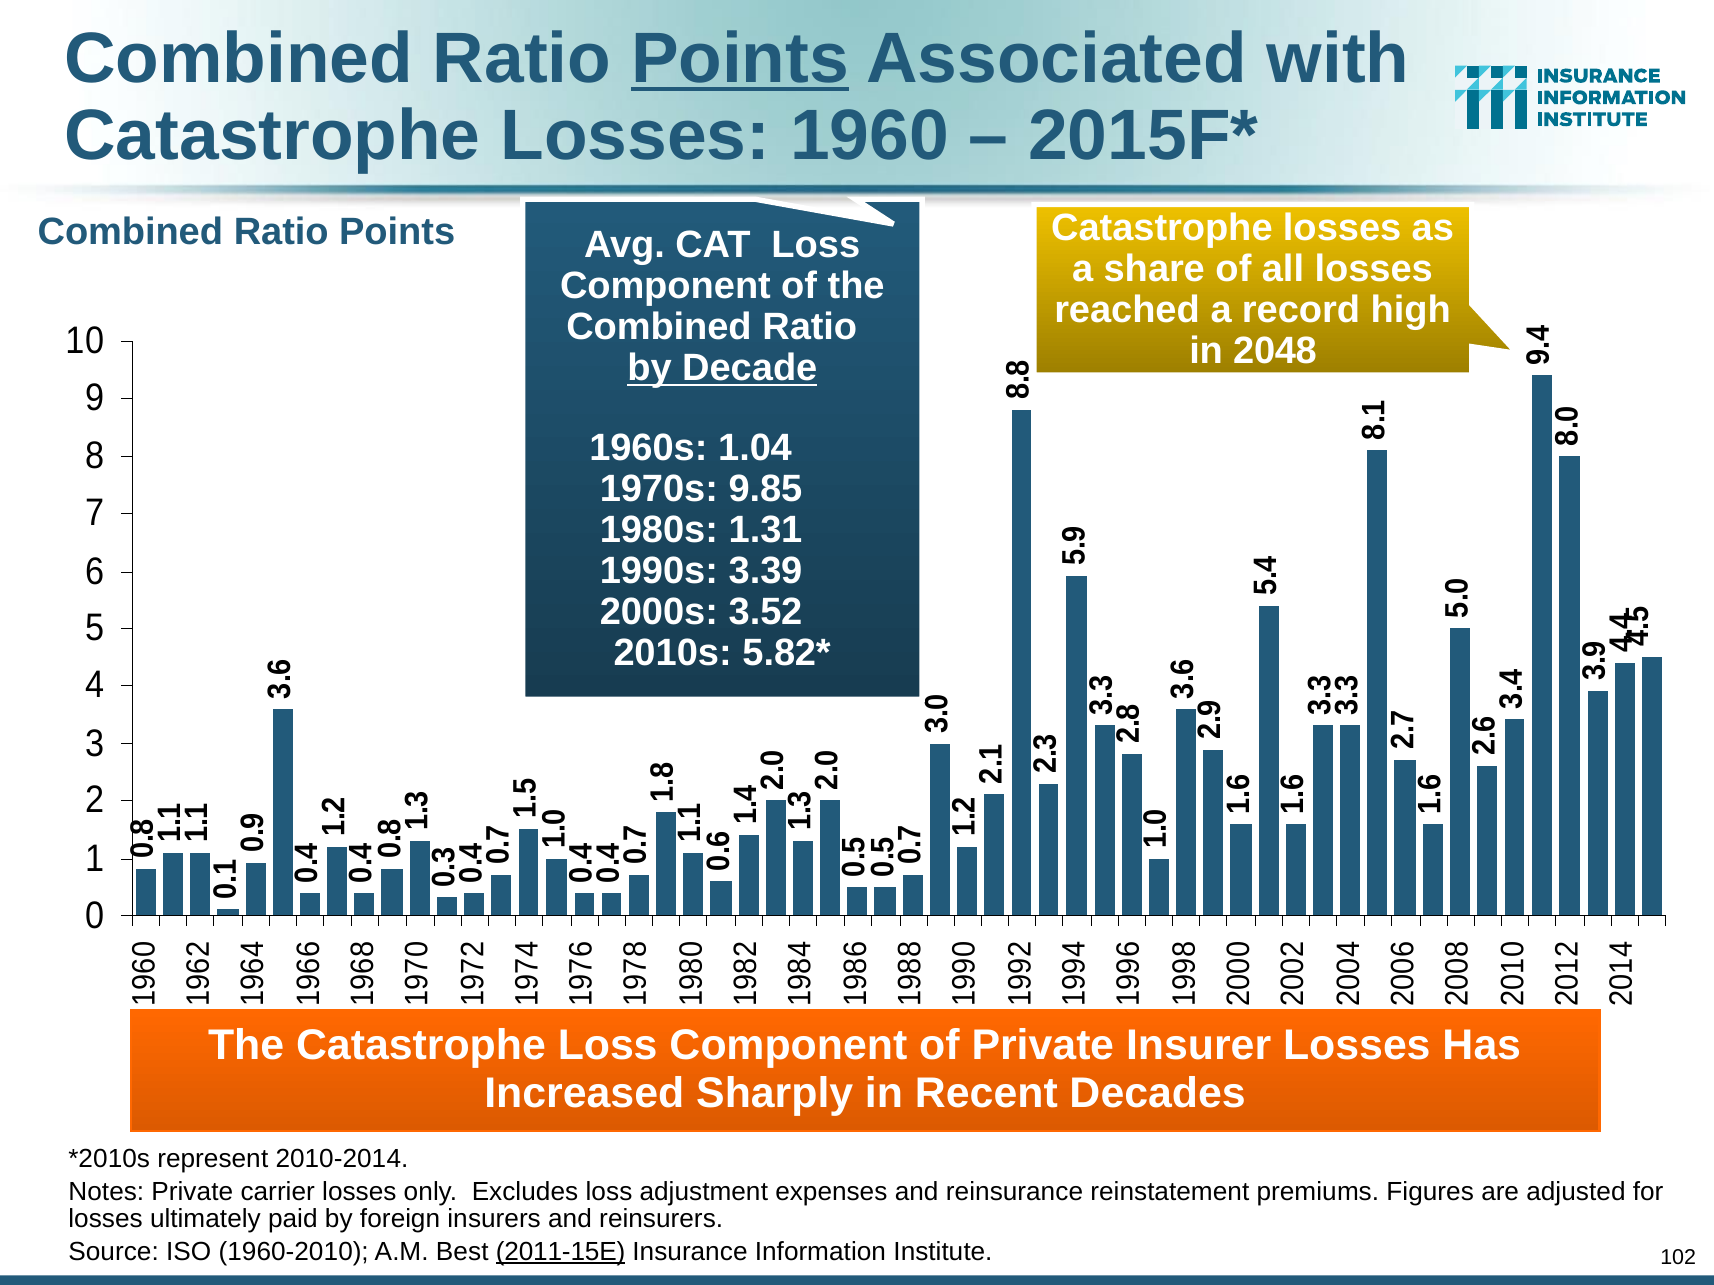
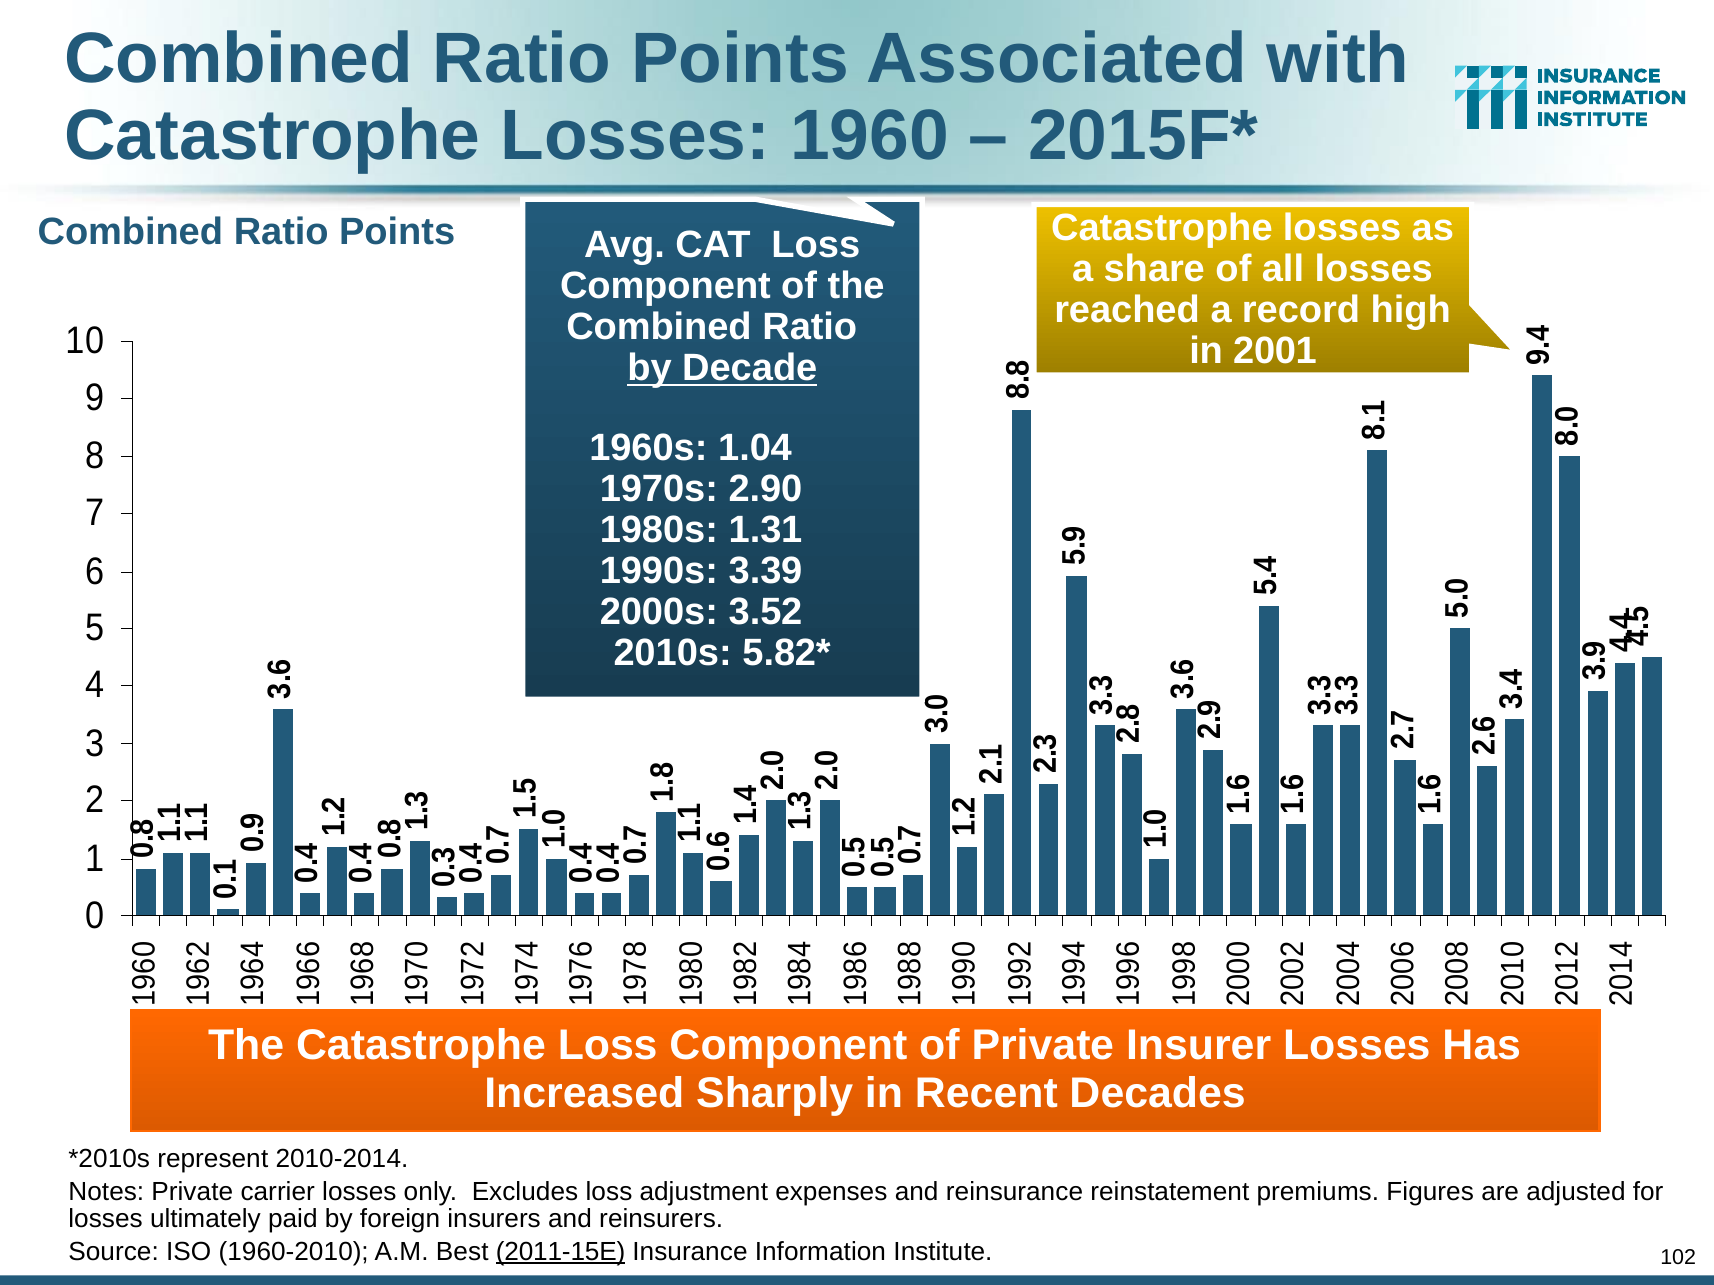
Points underline: present -> none (740, 58)
2048: 2048 -> 2001 (1275, 351)
9.85: 9.85 -> 2.90 (766, 489)
